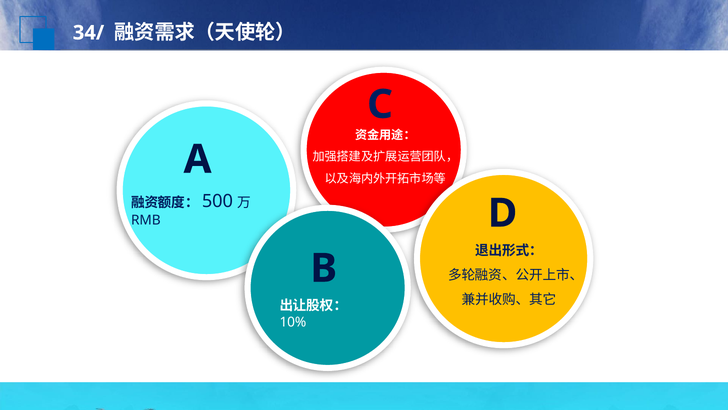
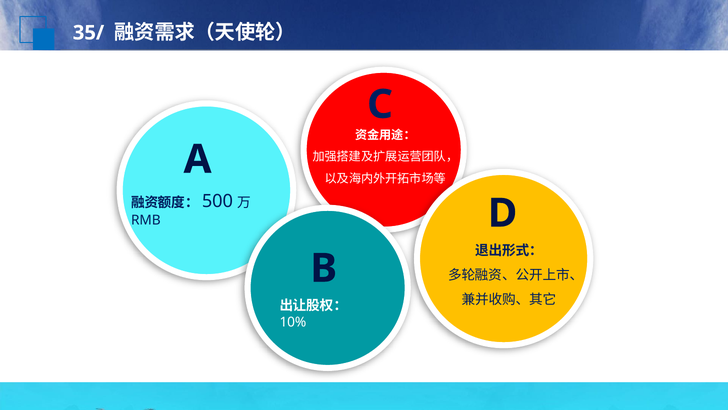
34/: 34/ -> 35/ (89, 33)
